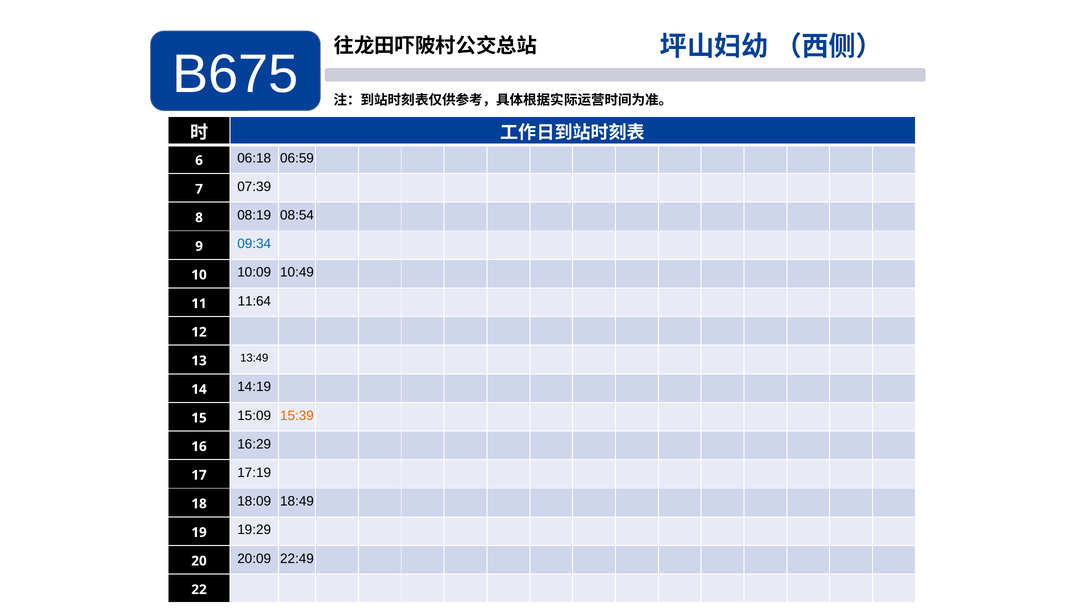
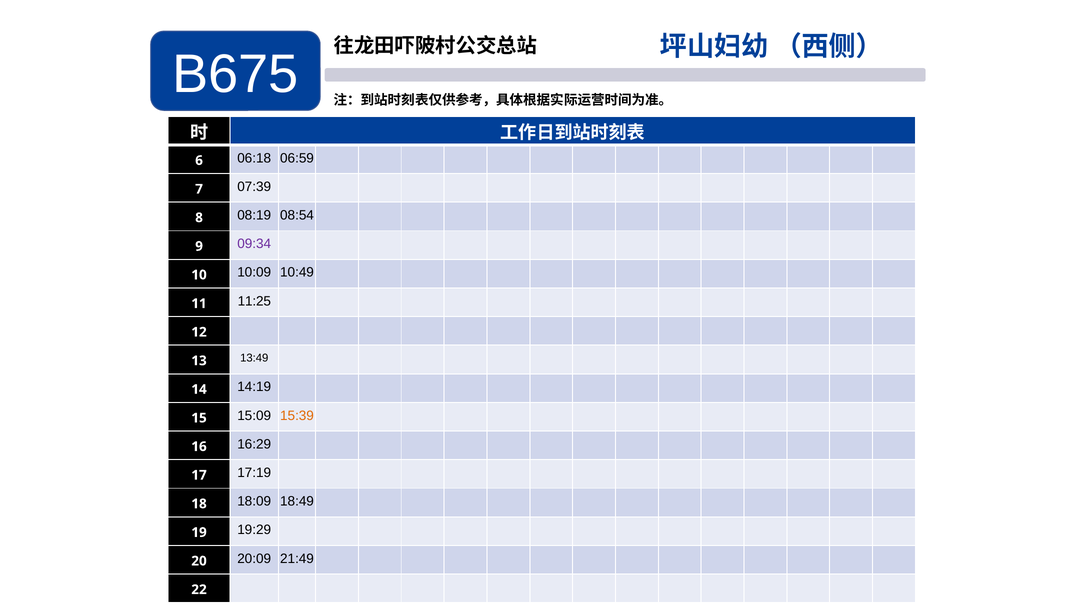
09:34 colour: blue -> purple (254, 244)
11:64: 11:64 -> 11:25 (254, 301)
22:49: 22:49 -> 21:49 (297, 558)
